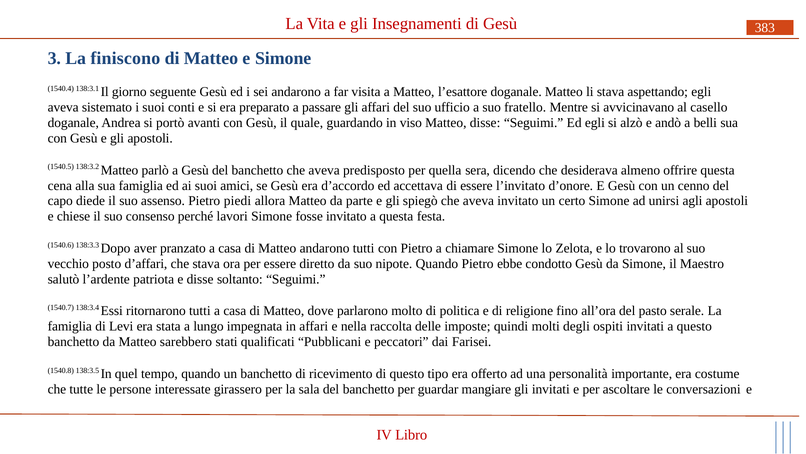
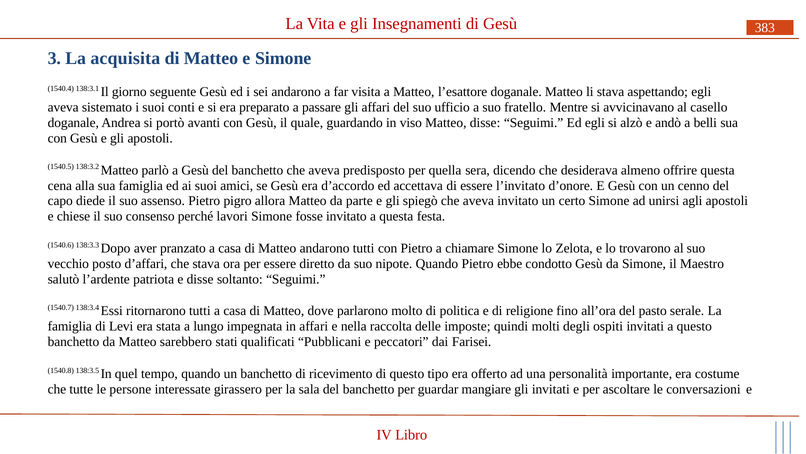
finiscono: finiscono -> acquisita (125, 58)
piedi: piedi -> pigro (238, 201)
